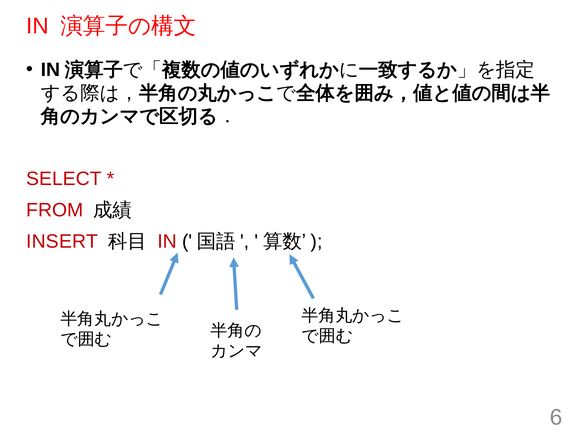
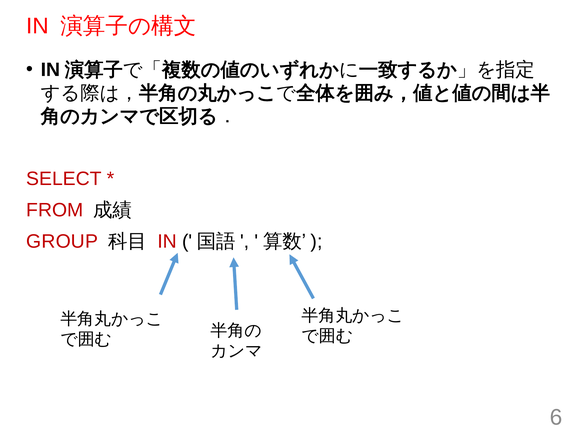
INSERT: INSERT -> GROUP (62, 241)
